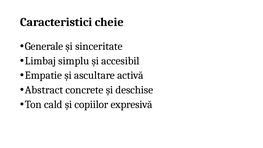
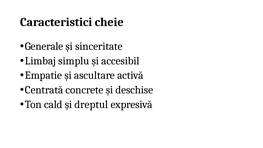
Abstract: Abstract -> Centrată (44, 90)
copiilor: copiilor -> dreptul (91, 104)
